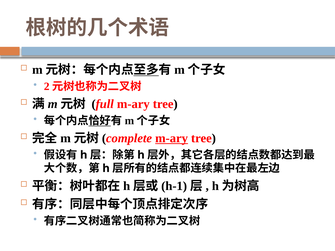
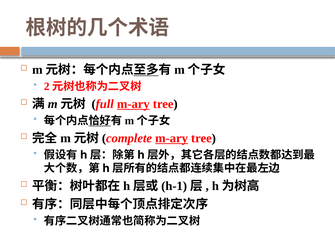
m-ary underline: none -> present (133, 104)
